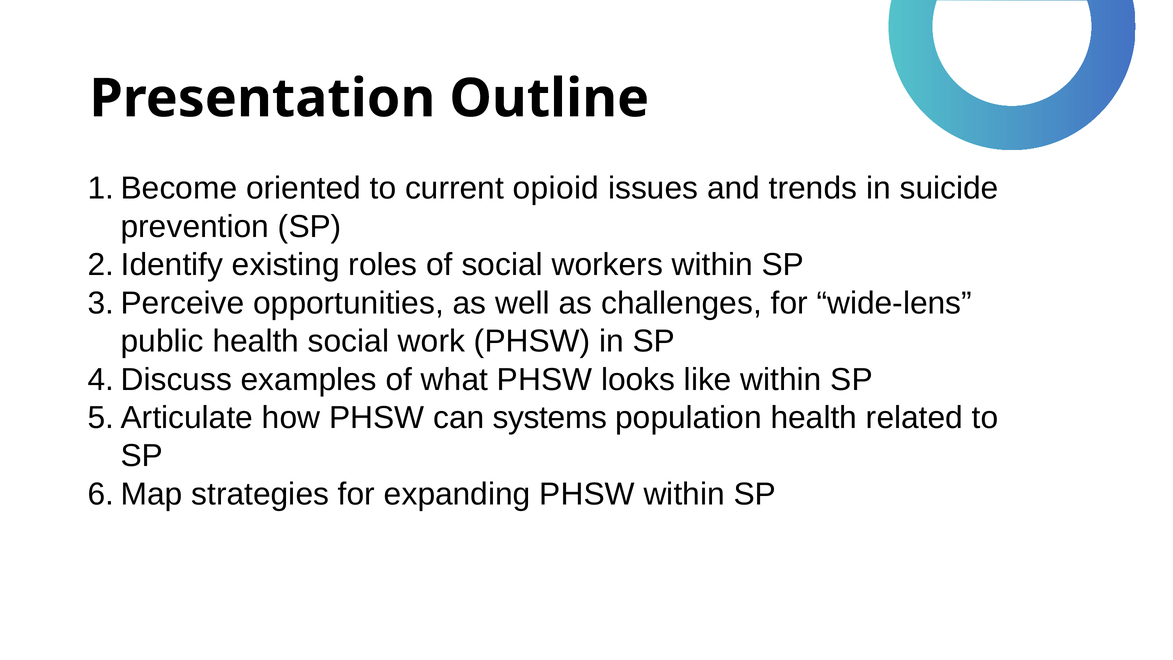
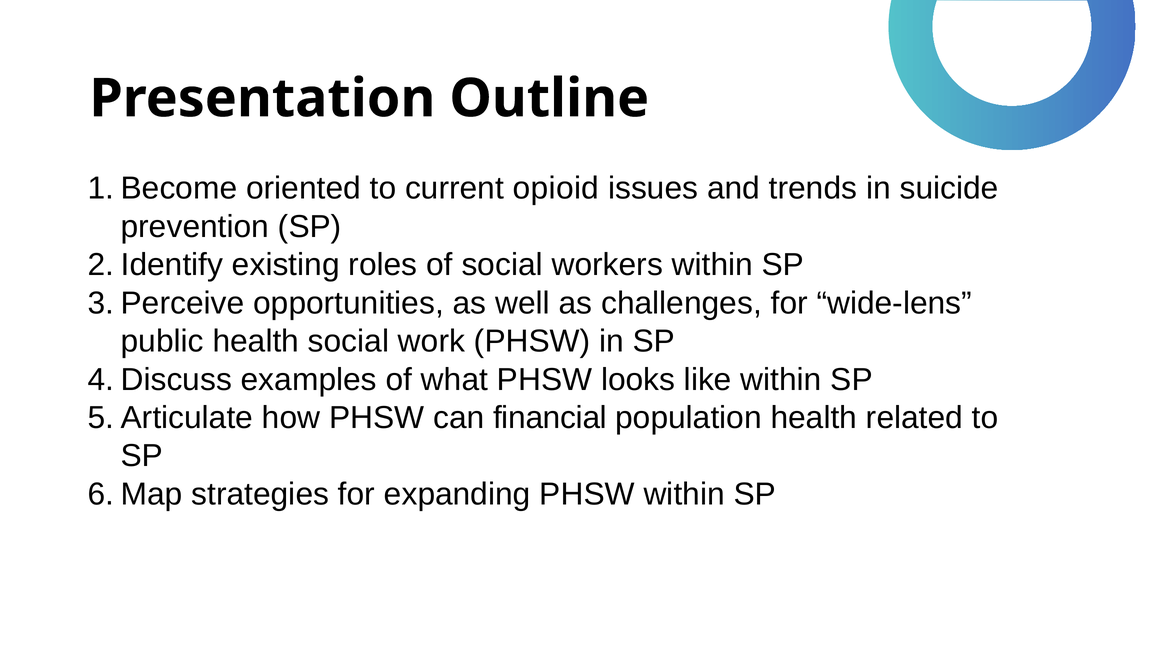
systems: systems -> financial (550, 418)
